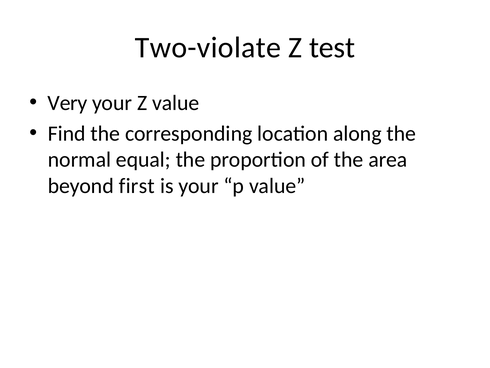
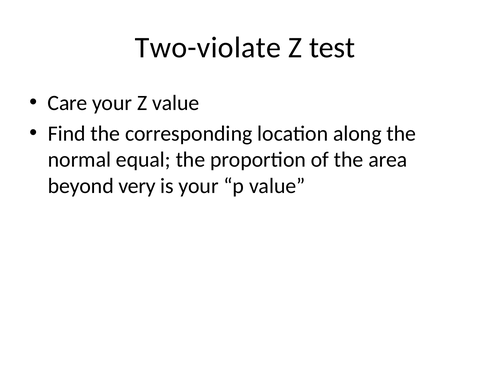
Very: Very -> Care (68, 103)
first: first -> very (137, 186)
